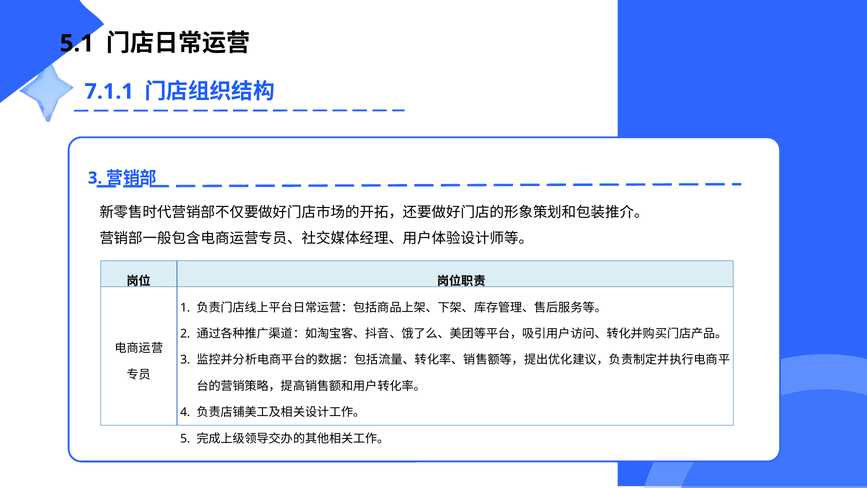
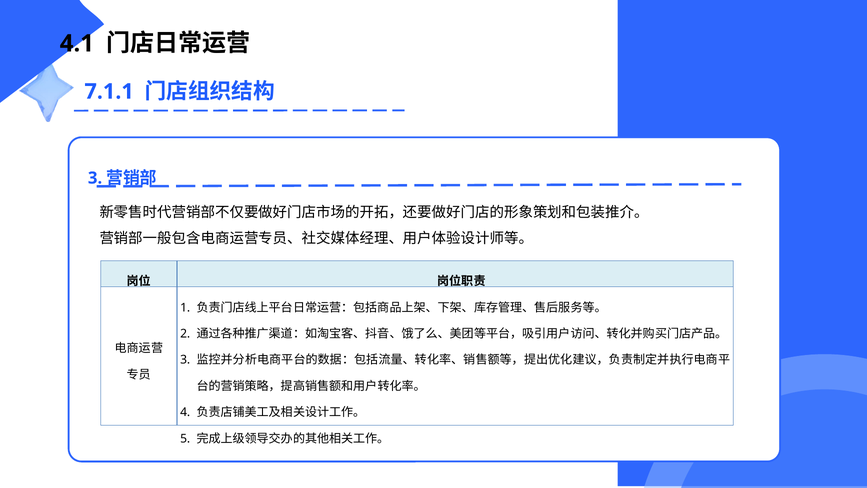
5.1: 5.1 -> 4.1 (77, 43)
